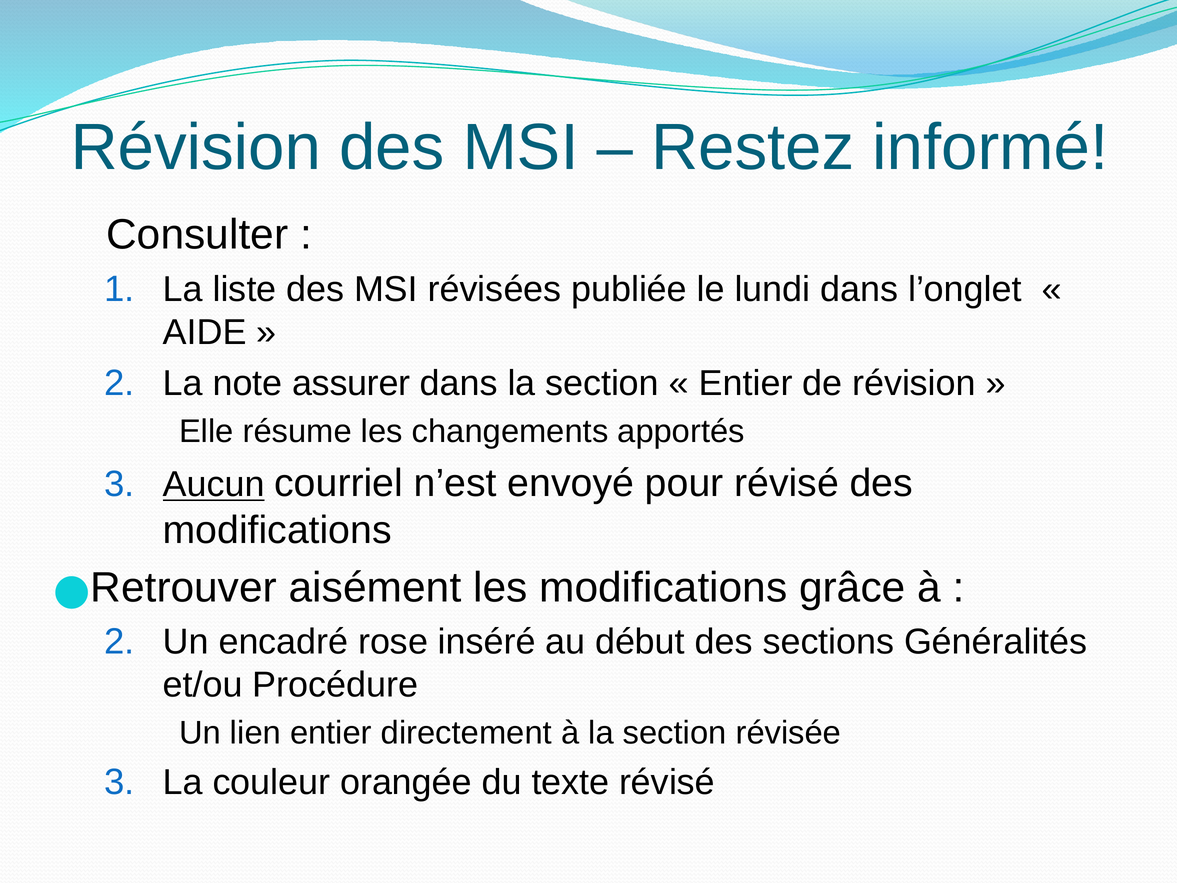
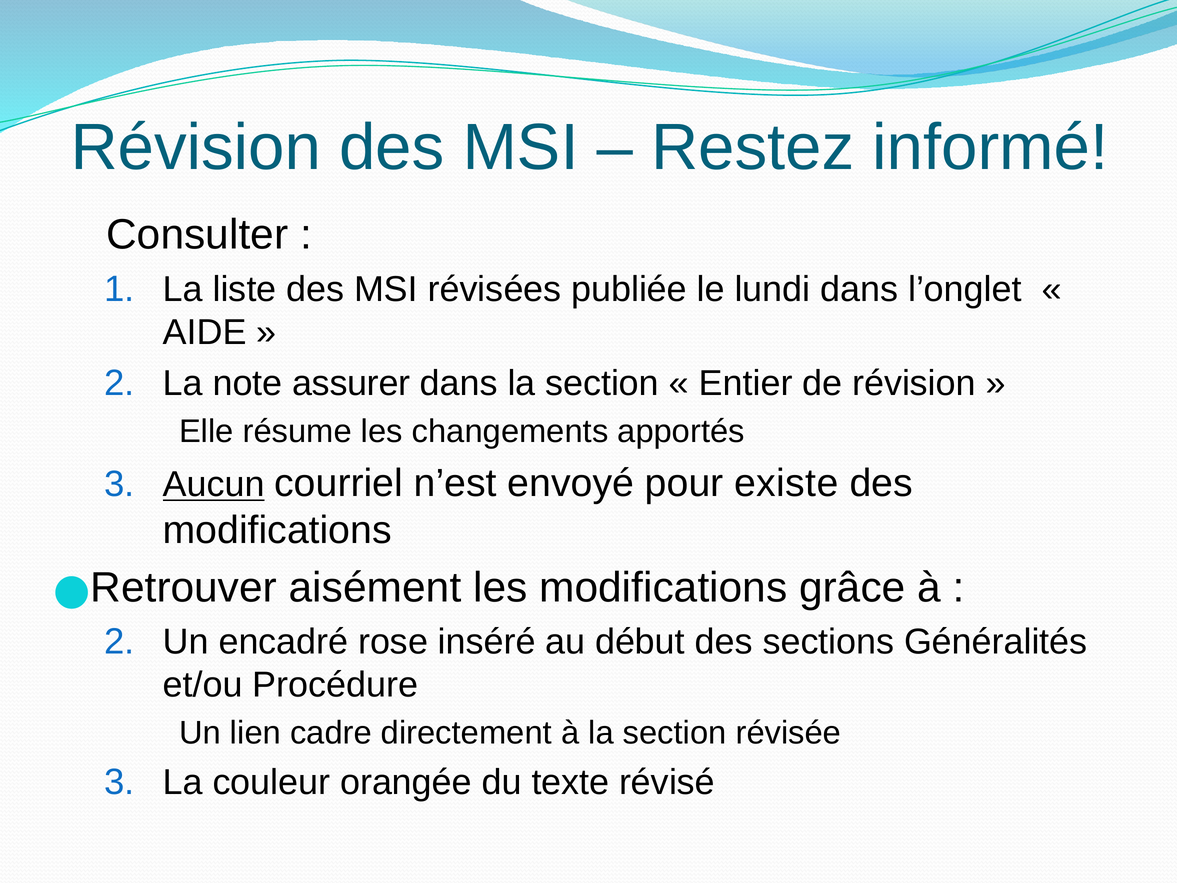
pour révisé: révisé -> existe (786, 483)
lien entier: entier -> cadre (331, 733)
